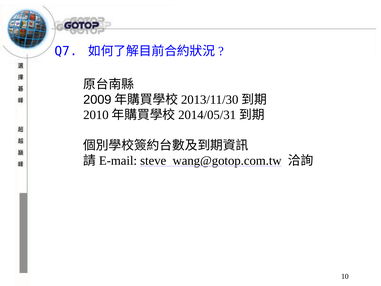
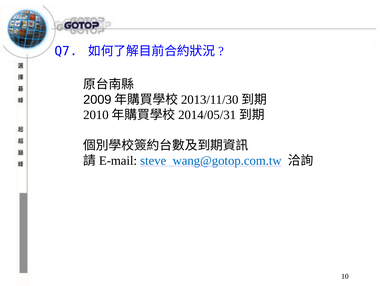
steve_wang@gotop.com.tw colour: black -> blue (211, 160)
